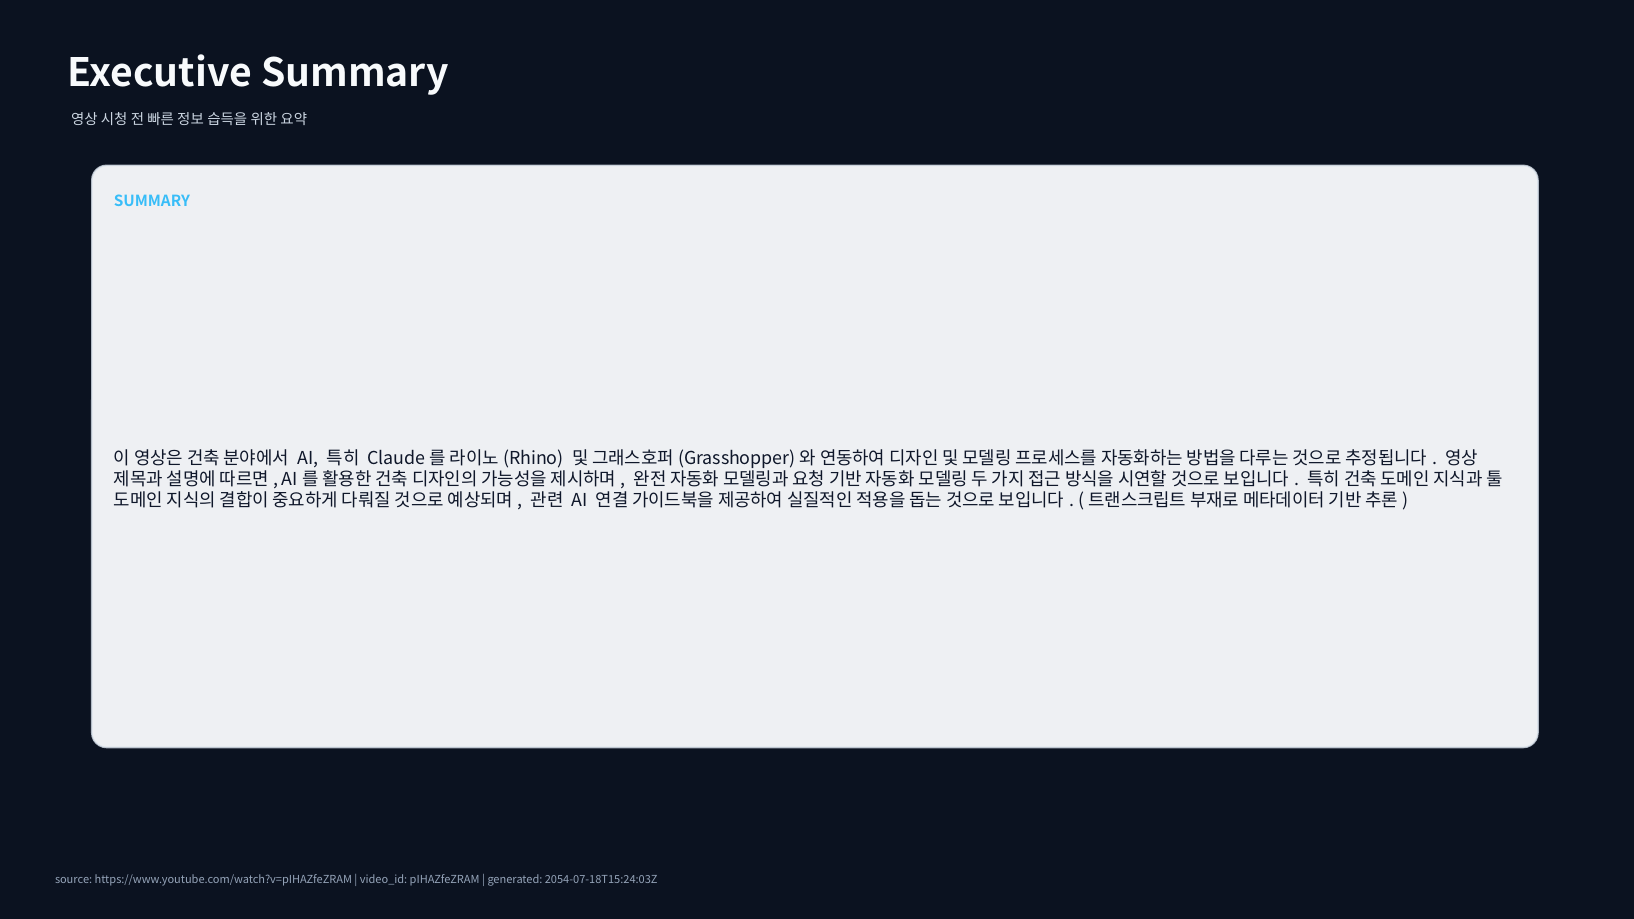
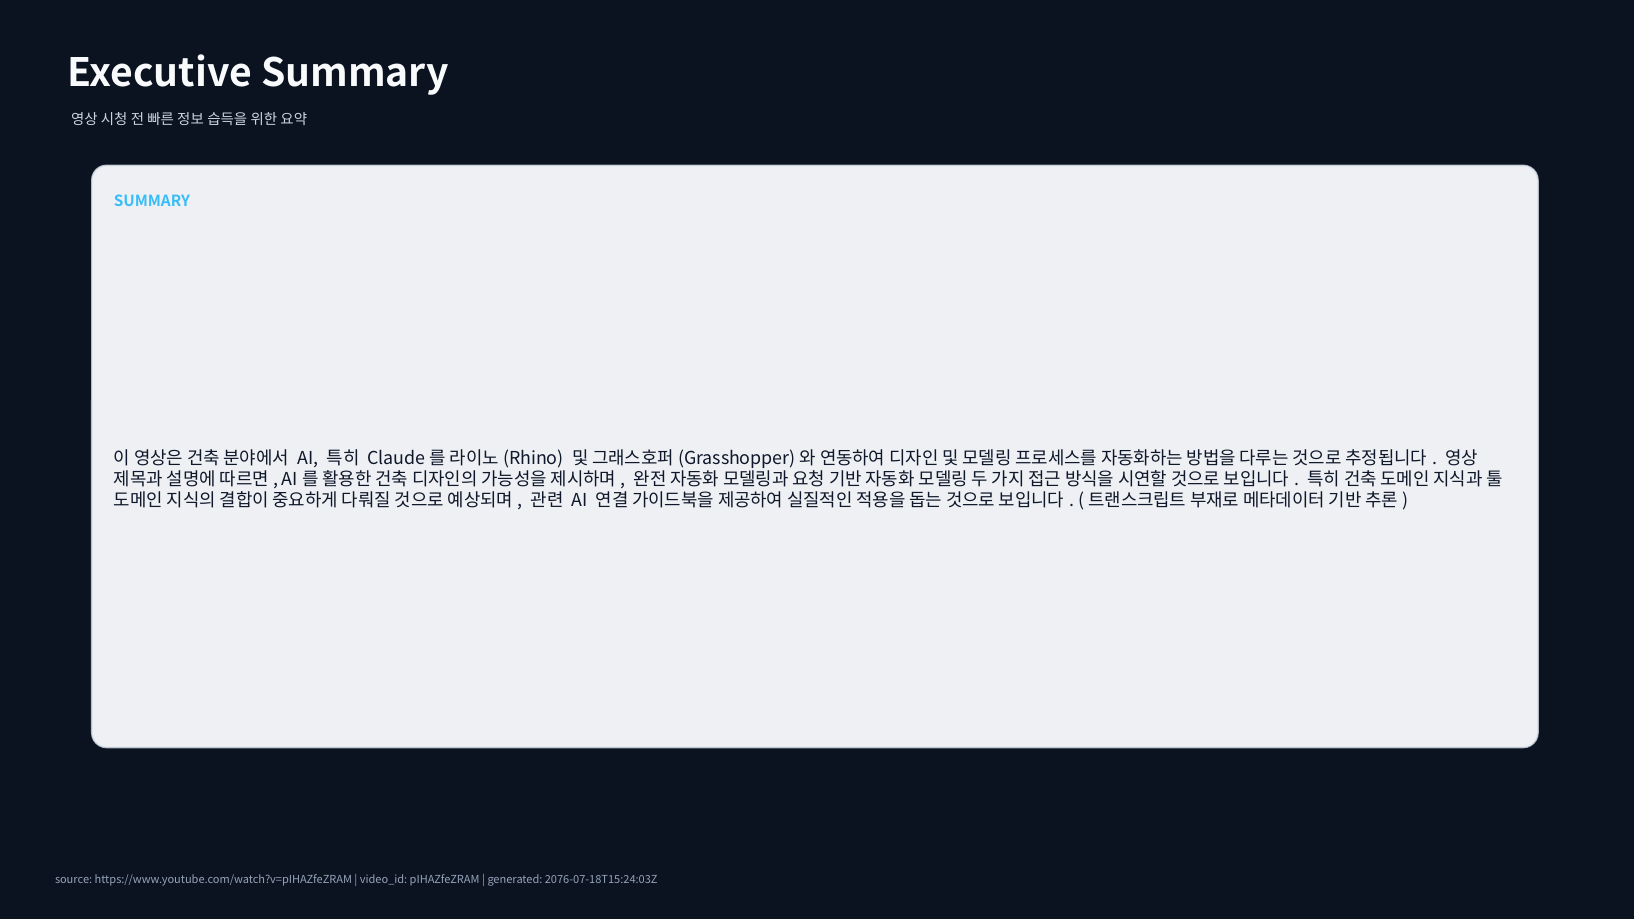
2054-07-18T15:24:03Z: 2054-07-18T15:24:03Z -> 2076-07-18T15:24:03Z (601, 880)
